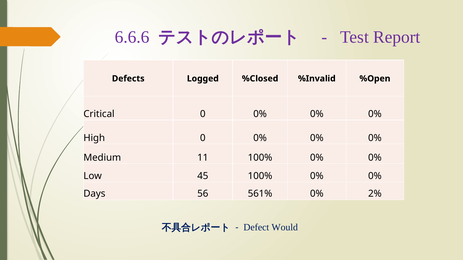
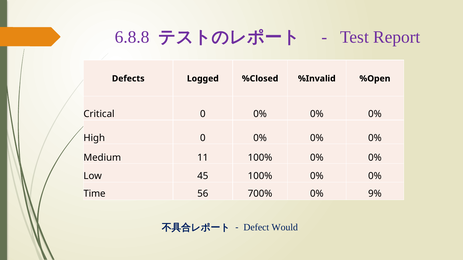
6.6.6: 6.6.6 -> 6.8.8 (132, 37)
Days: Days -> Time (94, 194)
561%: 561% -> 700% (260, 194)
2%: 2% -> 9% (375, 194)
